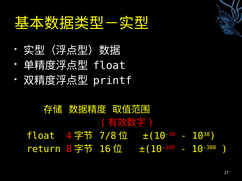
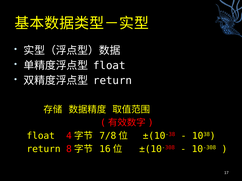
printf: printf -> return (113, 81)
